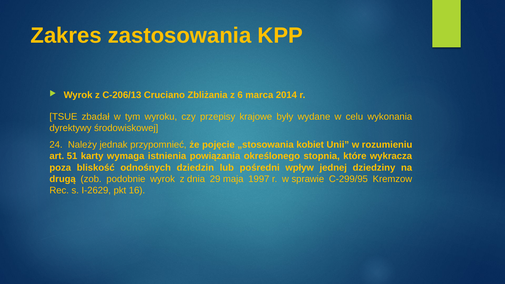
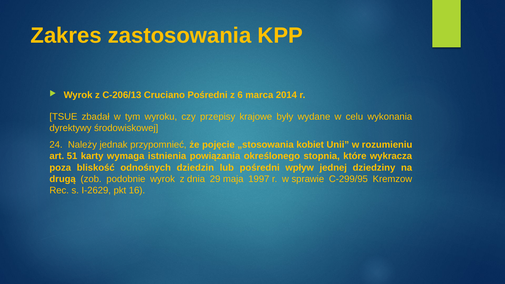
Cruciano Zbliżania: Zbliżania -> Pośredni (208, 95)
